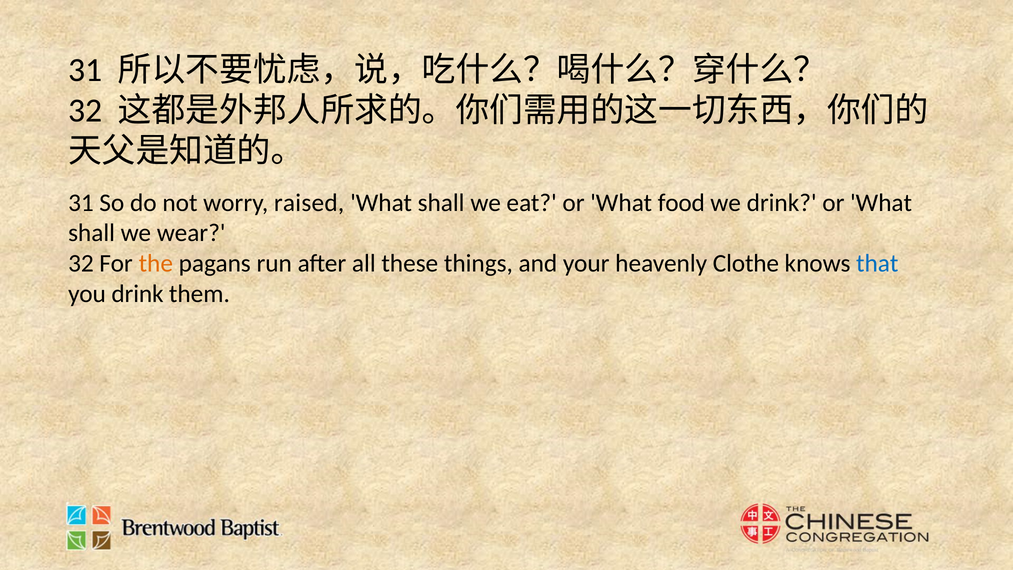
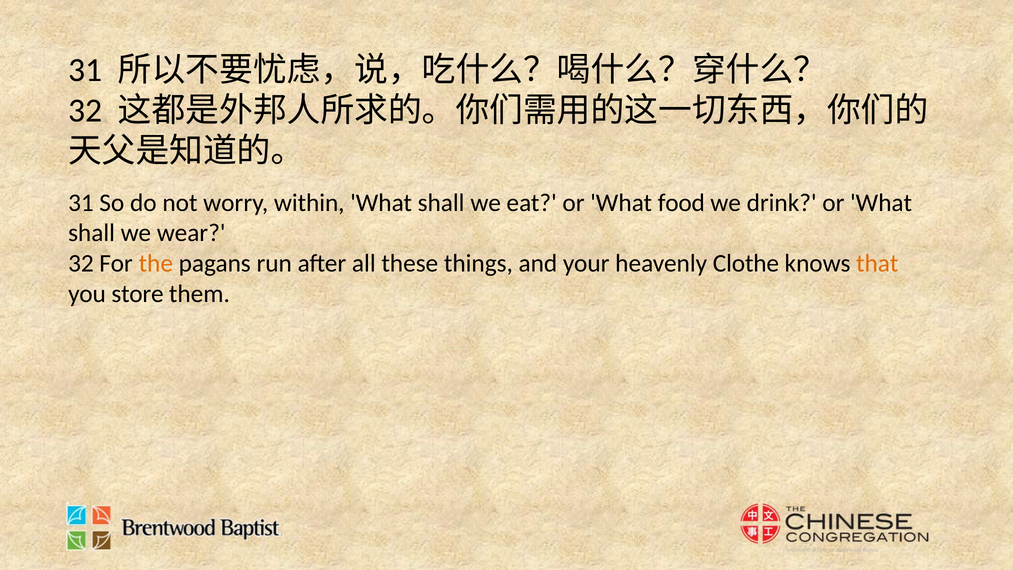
raised: raised -> within (309, 203)
that colour: blue -> orange (877, 263)
you drink: drink -> store (138, 294)
